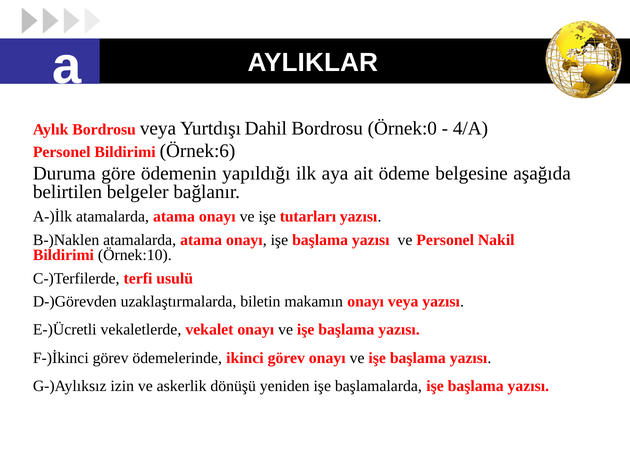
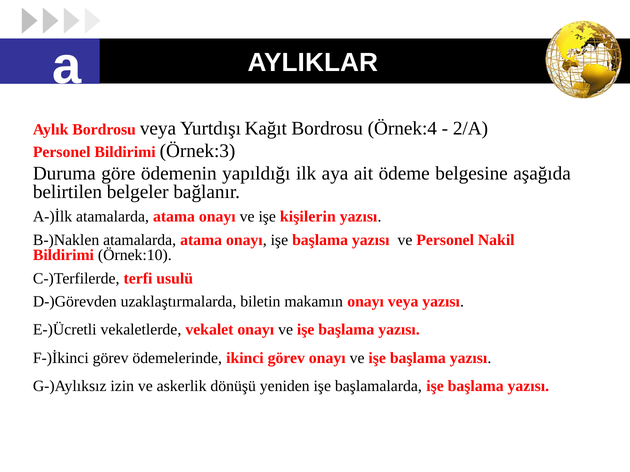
Dahil: Dahil -> Kağıt (266, 129)
Örnek:0: Örnek:0 -> Örnek:4 (402, 129)
4/A: 4/A -> 2/A (470, 129)
Örnek:6: Örnek:6 -> Örnek:3 (198, 151)
tutarları: tutarları -> kişilerin (308, 217)
